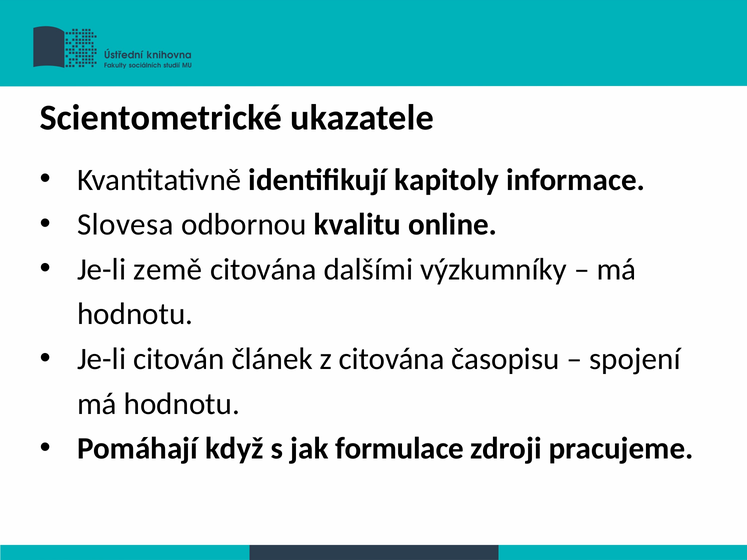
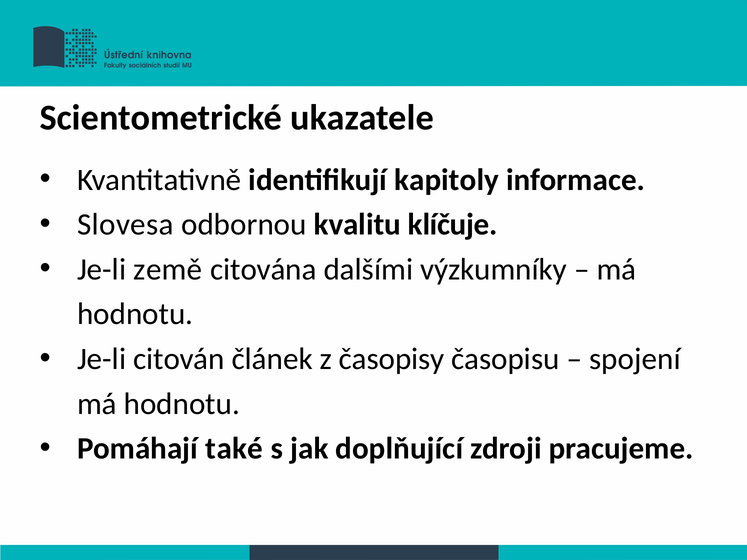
online: online -> klíčuje (453, 225)
z citována: citována -> časopisy (392, 359)
když: když -> také (234, 449)
formulace: formulace -> doplňující (399, 449)
